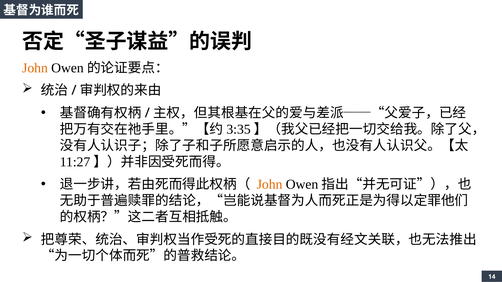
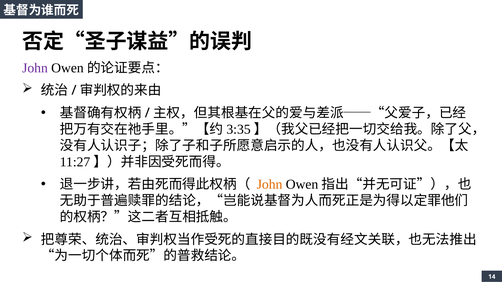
John colour: orange -> purple (35, 68)
